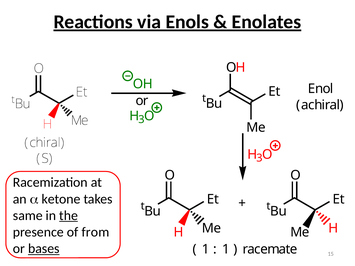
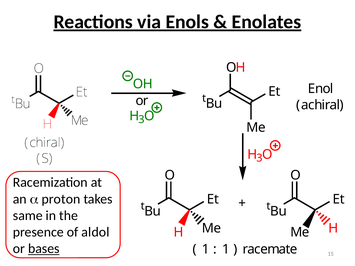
ketone: ketone -> proton (61, 199)
the underline: present -> none (69, 216)
from: from -> aldol (95, 232)
